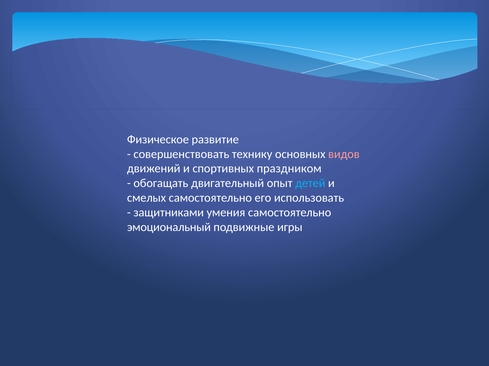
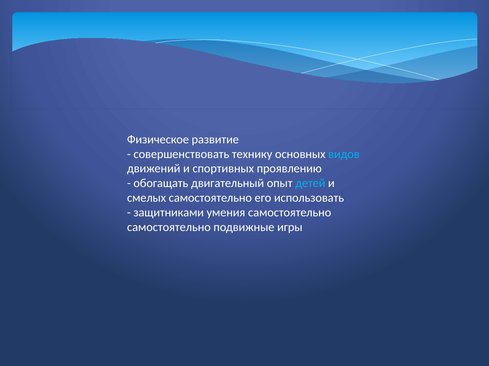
видов colour: pink -> light blue (344, 154)
праздником: праздником -> проявлению (289, 169)
эмоциональный: эмоциональный -> самостоятельно (169, 228)
